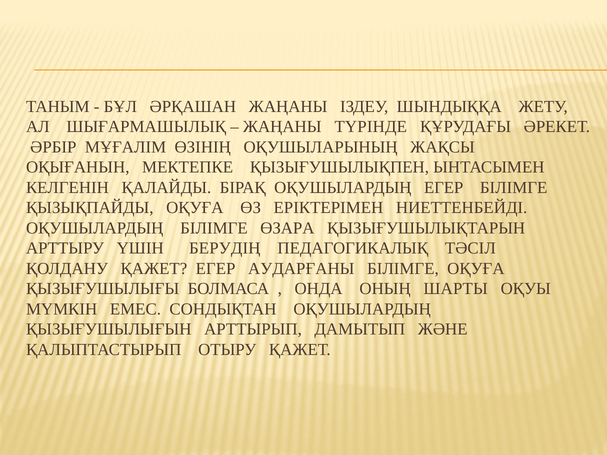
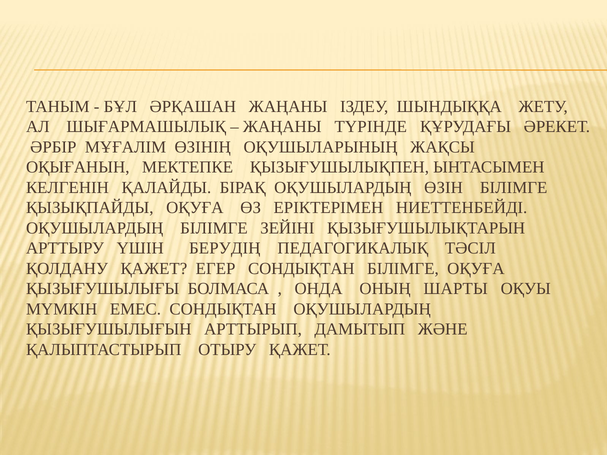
ОҚУШЫЛАРДЫҢ ЕГЕР: ЕГЕР -> ӨЗІН (444, 188)
ӨЗАРА: ӨЗАРА -> ЗЕЙІНІ (287, 228)
ЕГЕР АУДАРҒАНЫ: АУДАРҒАНЫ -> СОНДЫҚТАН (301, 269)
